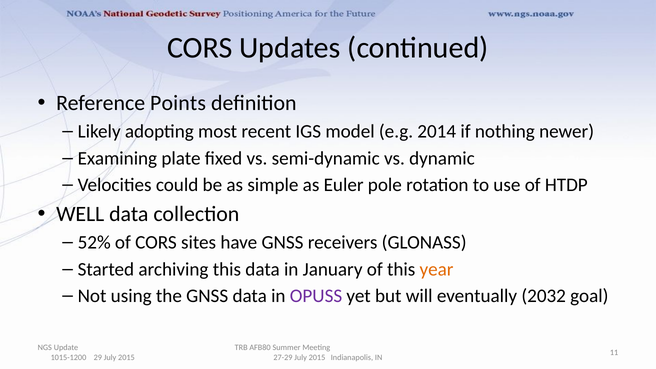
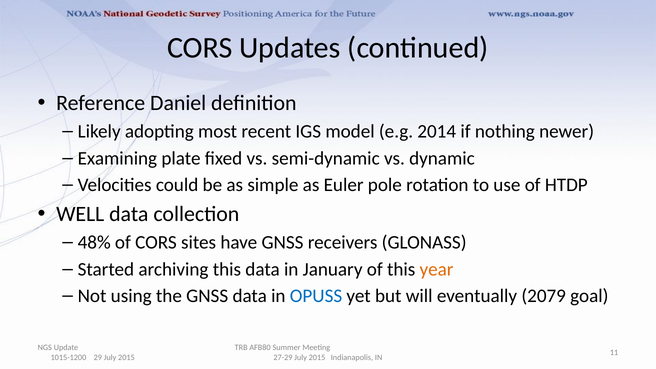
Points: Points -> Daniel (178, 103)
52%: 52% -> 48% (94, 243)
OPUSS colour: purple -> blue (316, 296)
2032: 2032 -> 2079 (544, 296)
